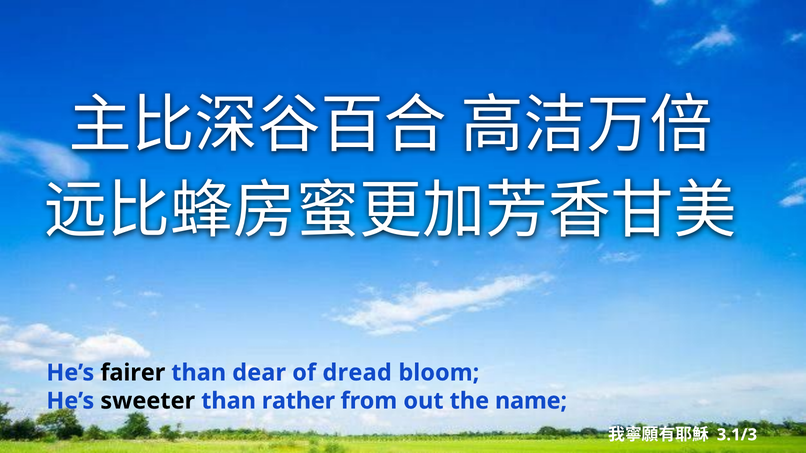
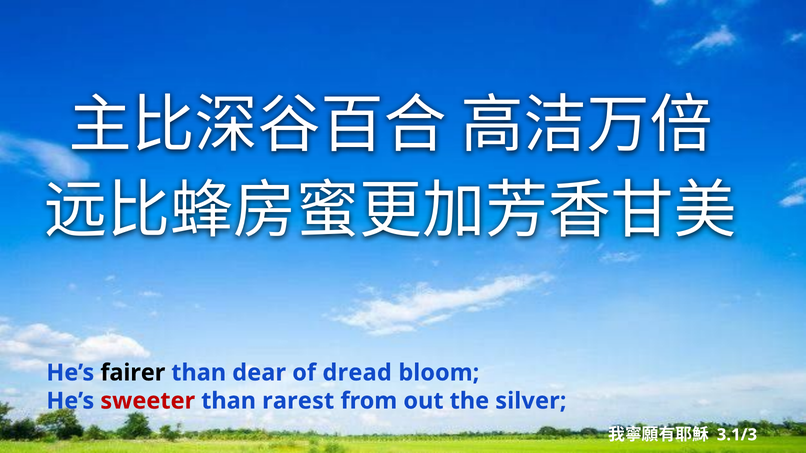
sweeter colour: black -> red (148, 401)
rather: rather -> rarest (298, 401)
name: name -> silver (531, 401)
